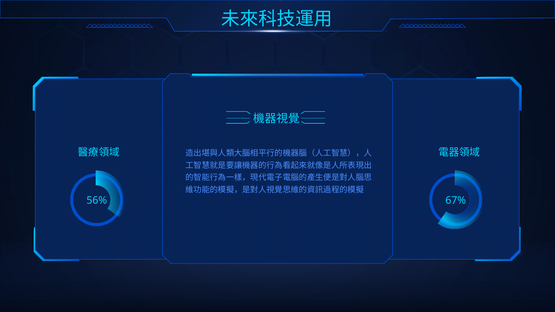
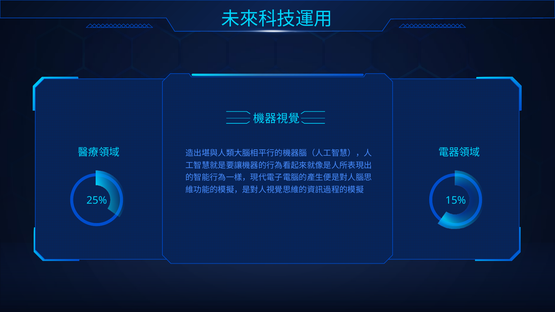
56%: 56% -> 25% (97, 200)
67%: 67% -> 15% (456, 200)
